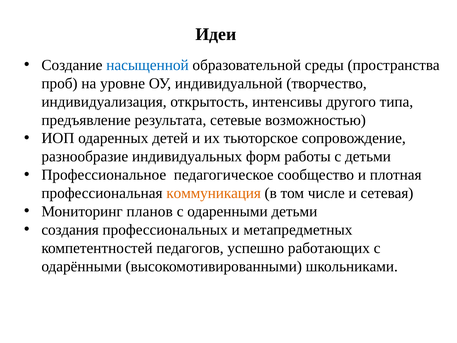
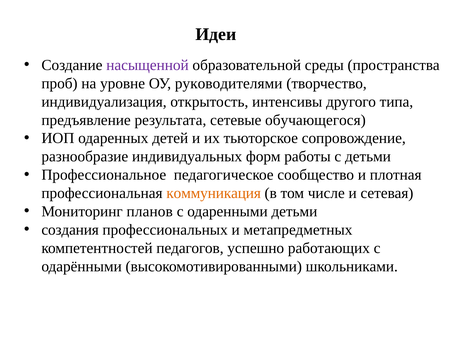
насыщенной colour: blue -> purple (147, 65)
индивидуальной: индивидуальной -> руководителями (229, 83)
возможностью: возможностью -> обучающегося (315, 120)
